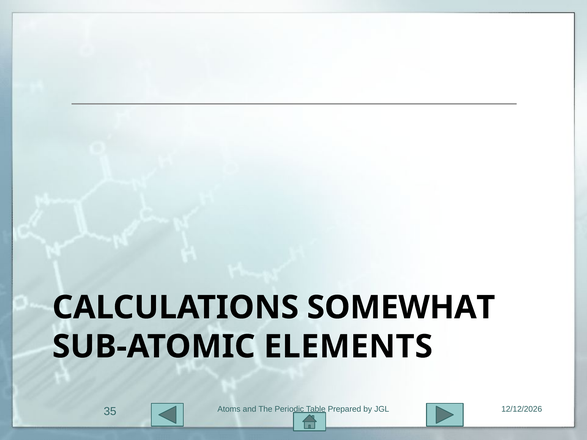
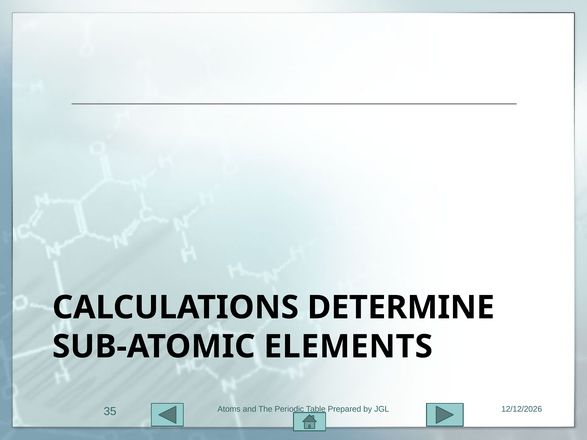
SOMEWHAT: SOMEWHAT -> DETERMINE (401, 308)
